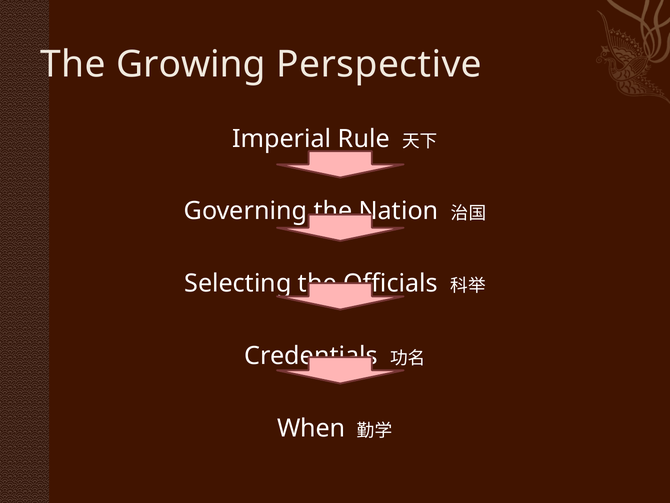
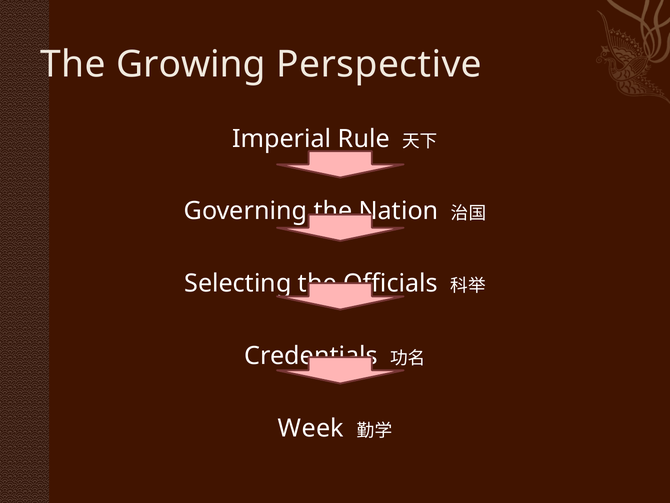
When: When -> Week (311, 428)
